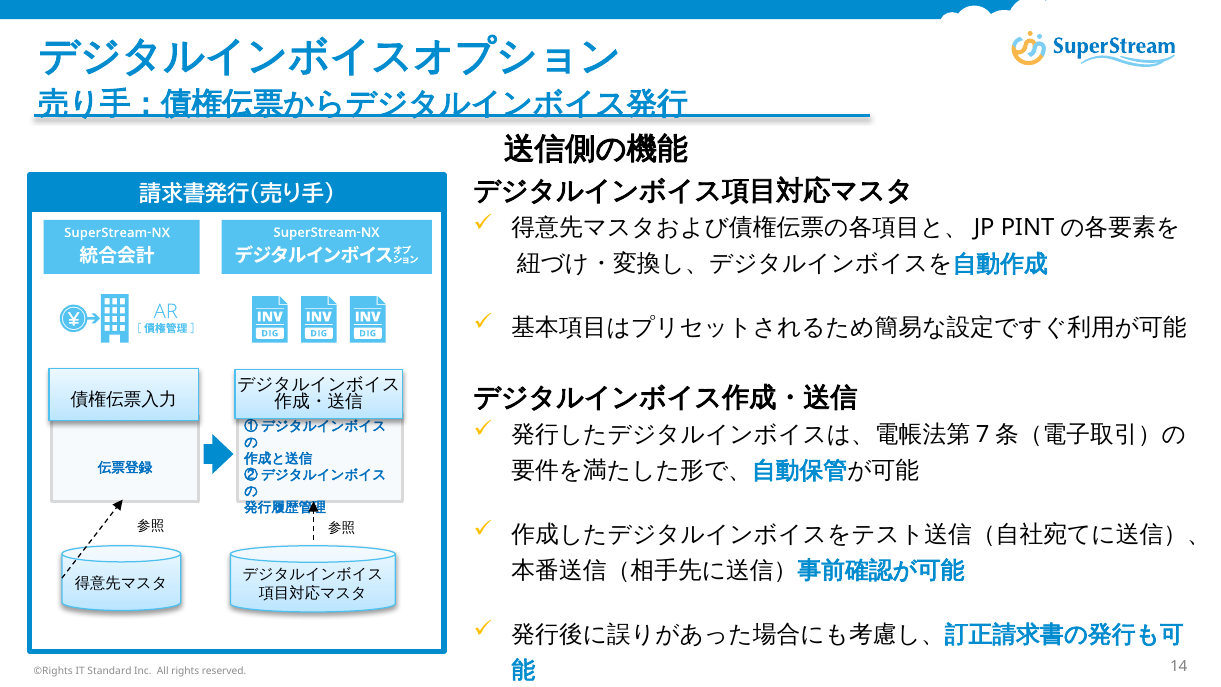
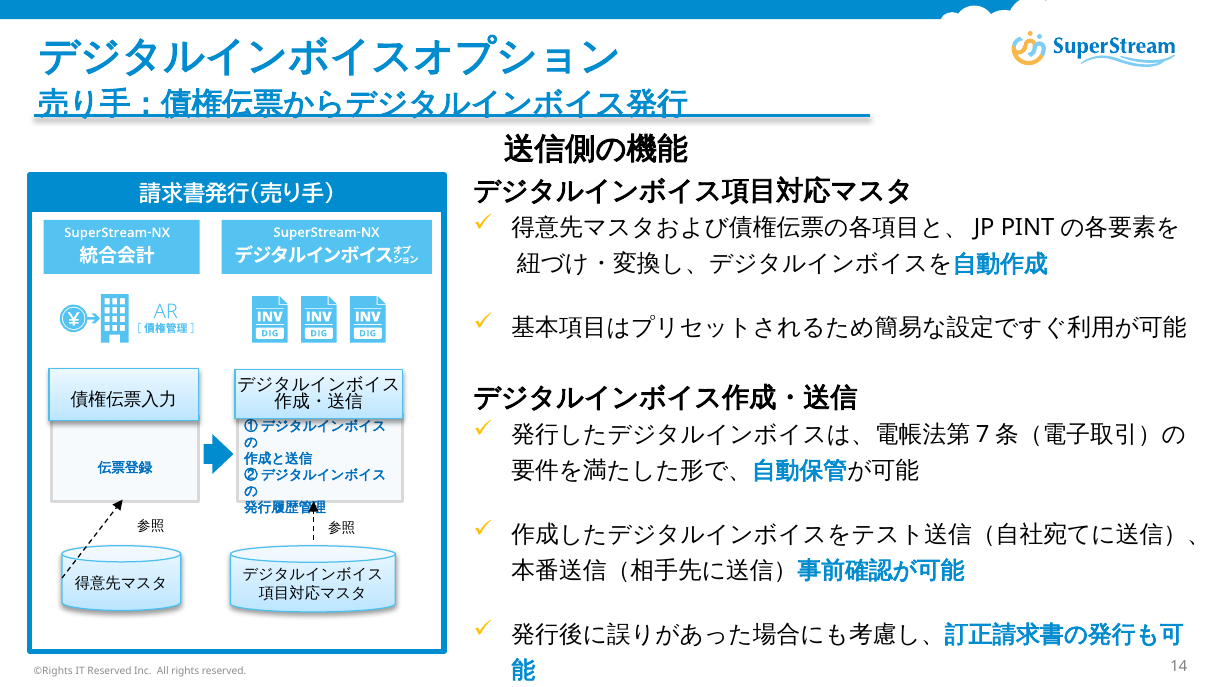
IT Standard: Standard -> Reserved (110, 671)
